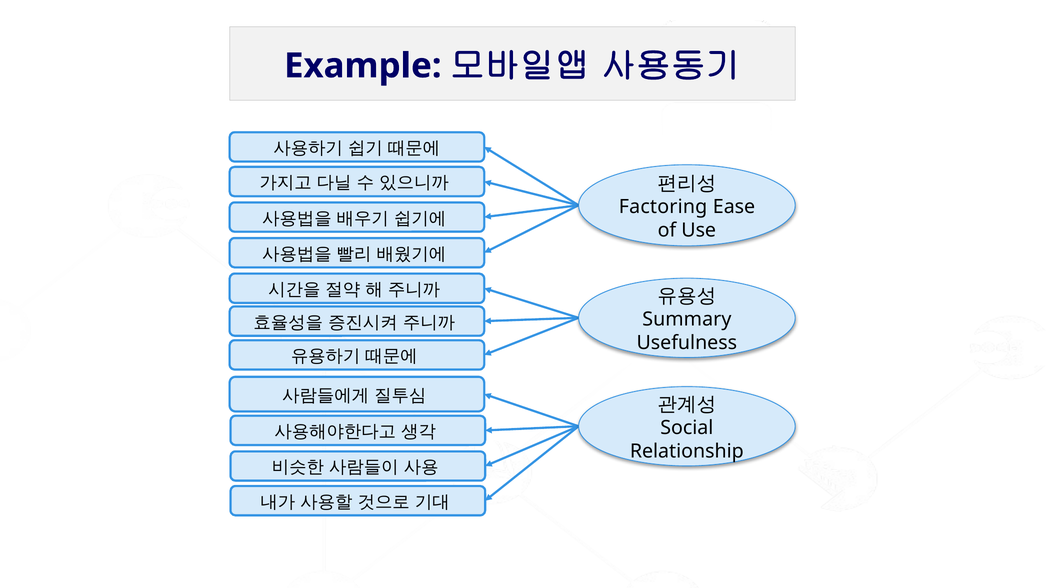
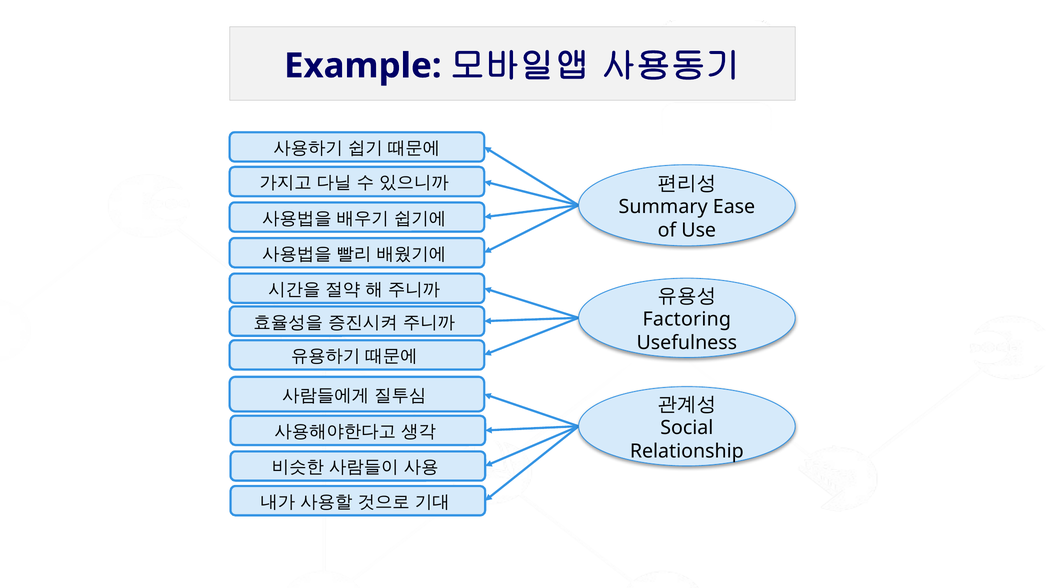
Factoring: Factoring -> Summary (663, 207)
Summary: Summary -> Factoring (687, 319)
